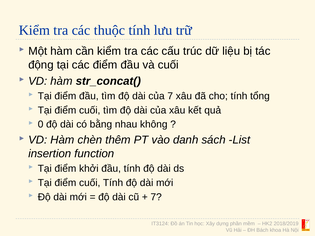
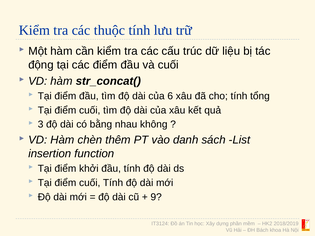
của 7: 7 -> 6 (170, 96)
0: 0 -> 3 (41, 125)
7: 7 -> 9 (156, 197)
